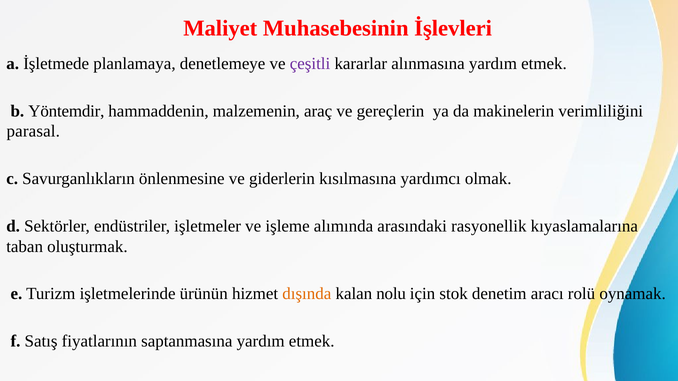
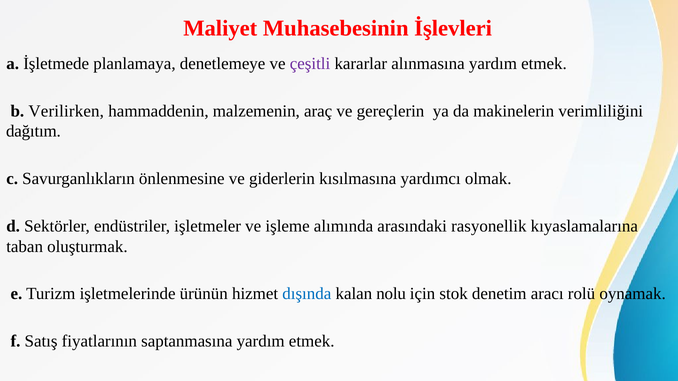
Yöntemdir: Yöntemdir -> Verilirken (66, 111)
parasal: parasal -> dağıtım (33, 131)
dışında colour: orange -> blue (307, 294)
